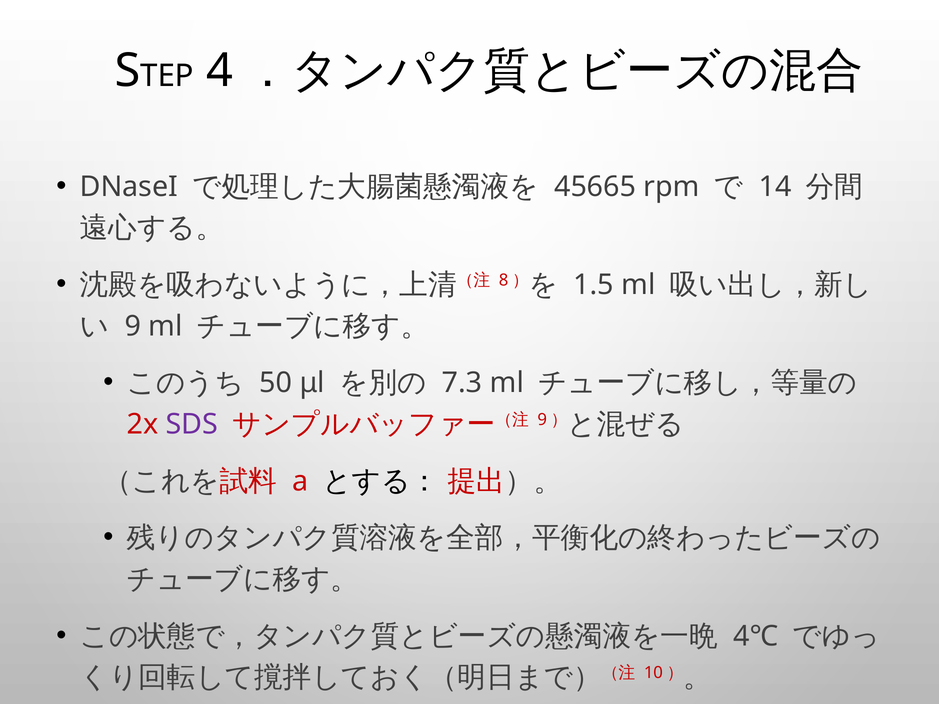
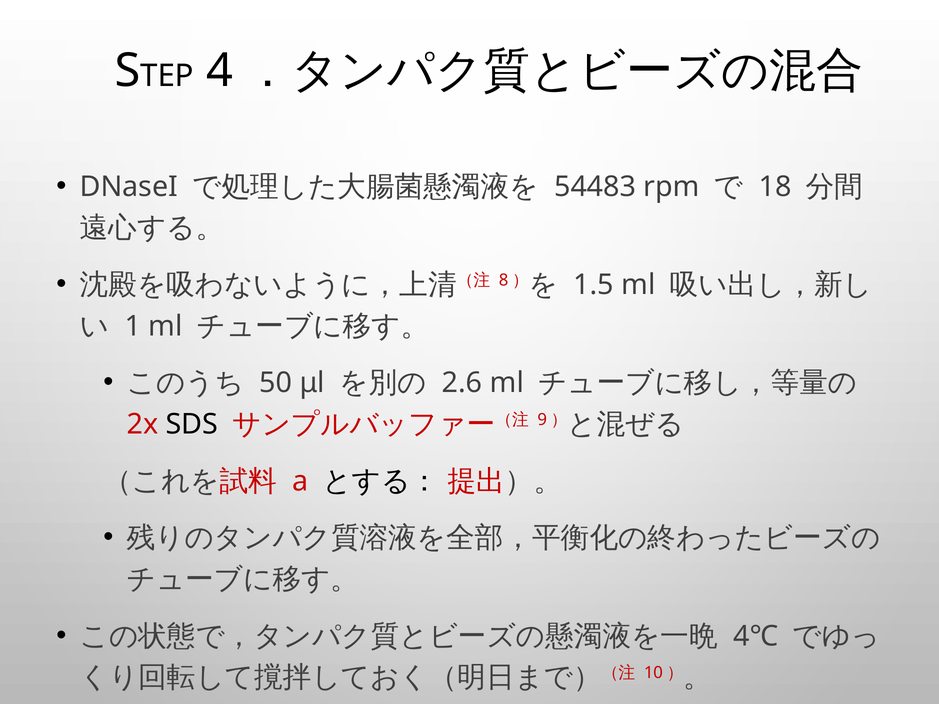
45665: 45665 -> 54483 (595, 187)
14: 14 -> 18 (775, 187)
9: 9 -> 1 (133, 326)
7.3: 7.3 -> 2.6 (462, 383)
SDS colour: purple -> black (192, 424)
